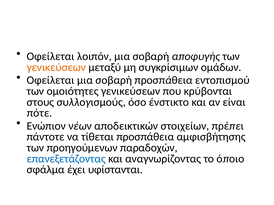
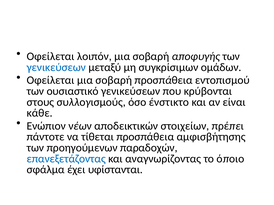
γενικεύσεων colour: orange -> blue (56, 67)
ομοιότητες: ομοιότητες -> ουσιαστικό (73, 91)
πότε: πότε -> κάθε (40, 113)
